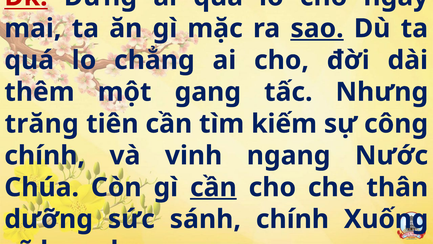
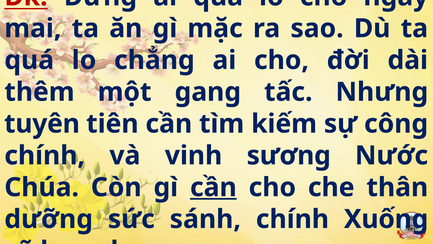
sao underline: present -> none (317, 28)
trăng: trăng -> tuyên (42, 124)
ngang: ngang -> sương (289, 155)
